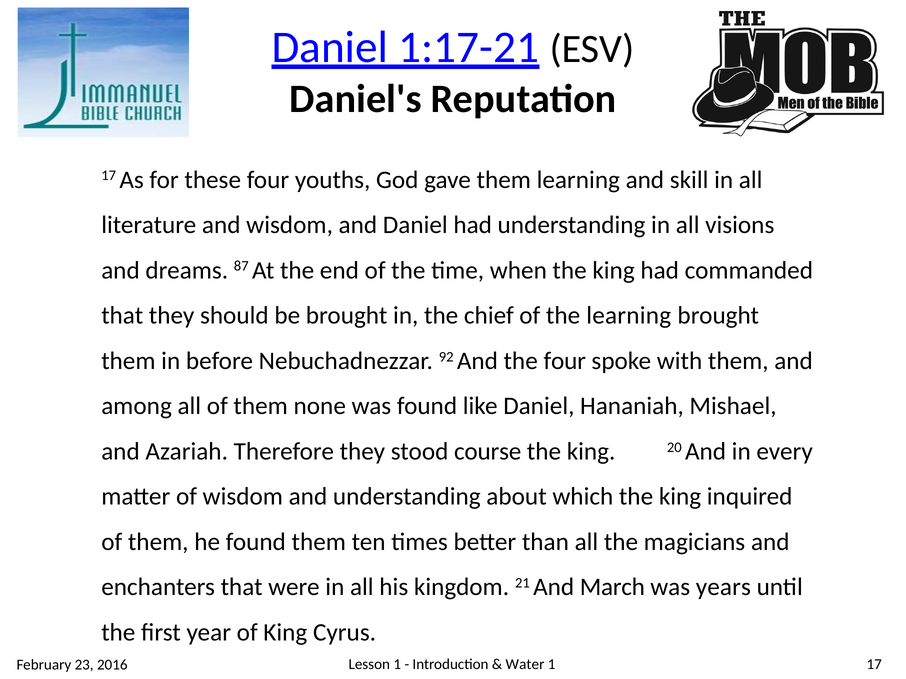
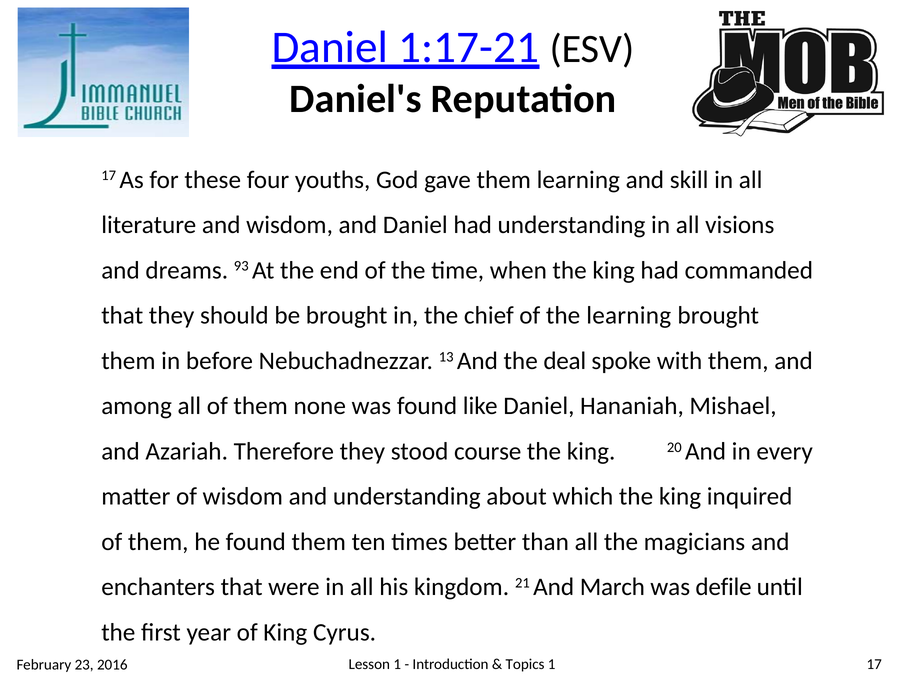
87: 87 -> 93 (241, 266)
92: 92 -> 13 (446, 357)
the four: four -> deal (565, 361)
years: years -> defile (724, 588)
Water: Water -> Topics (525, 665)
